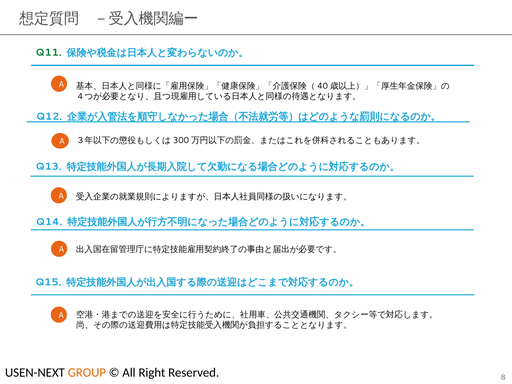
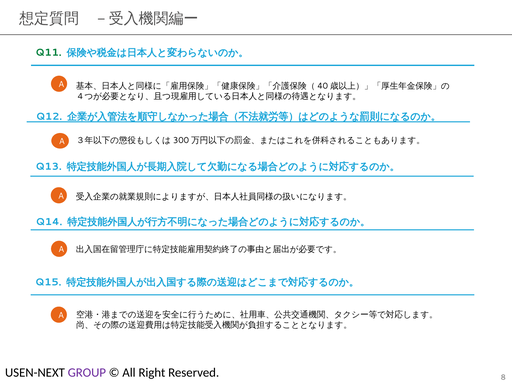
GROUP colour: orange -> purple (87, 373)
